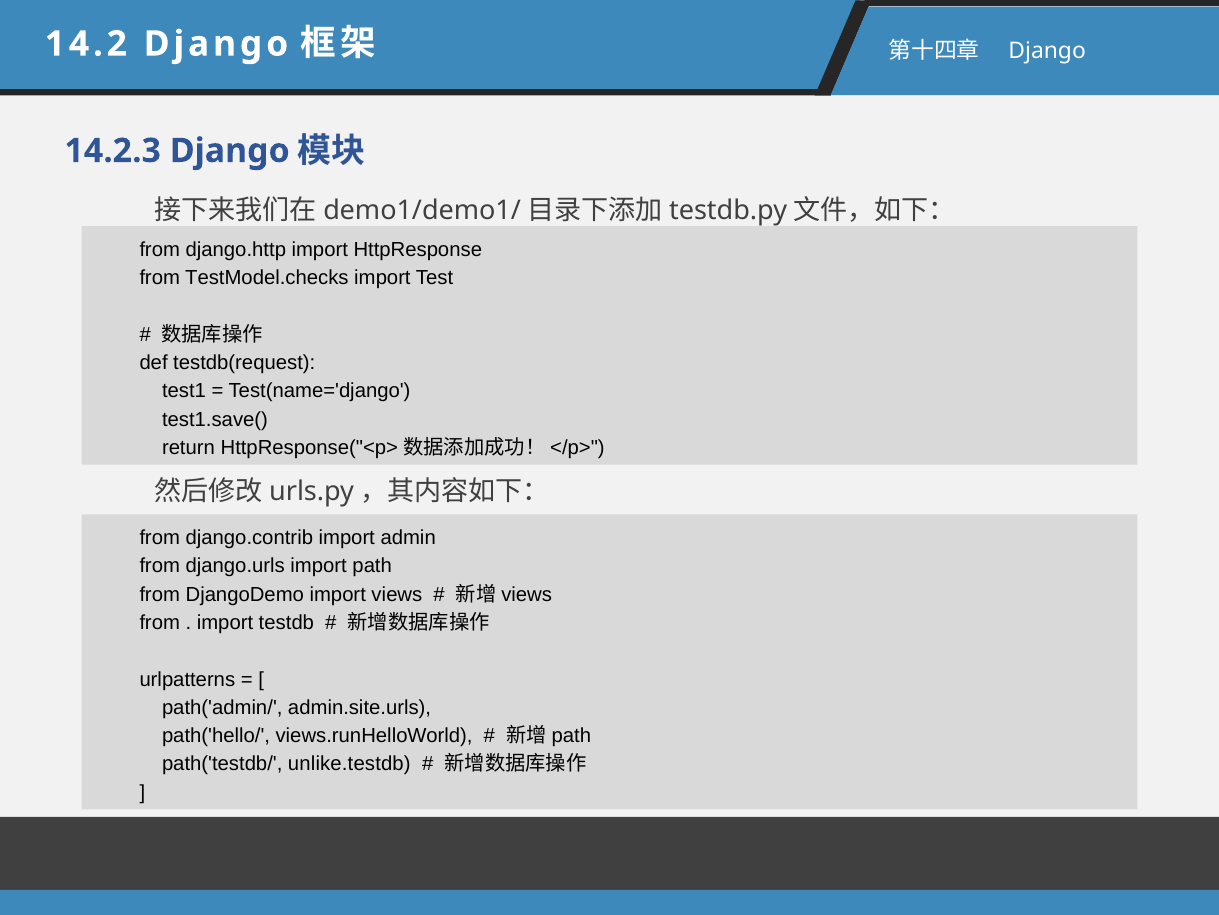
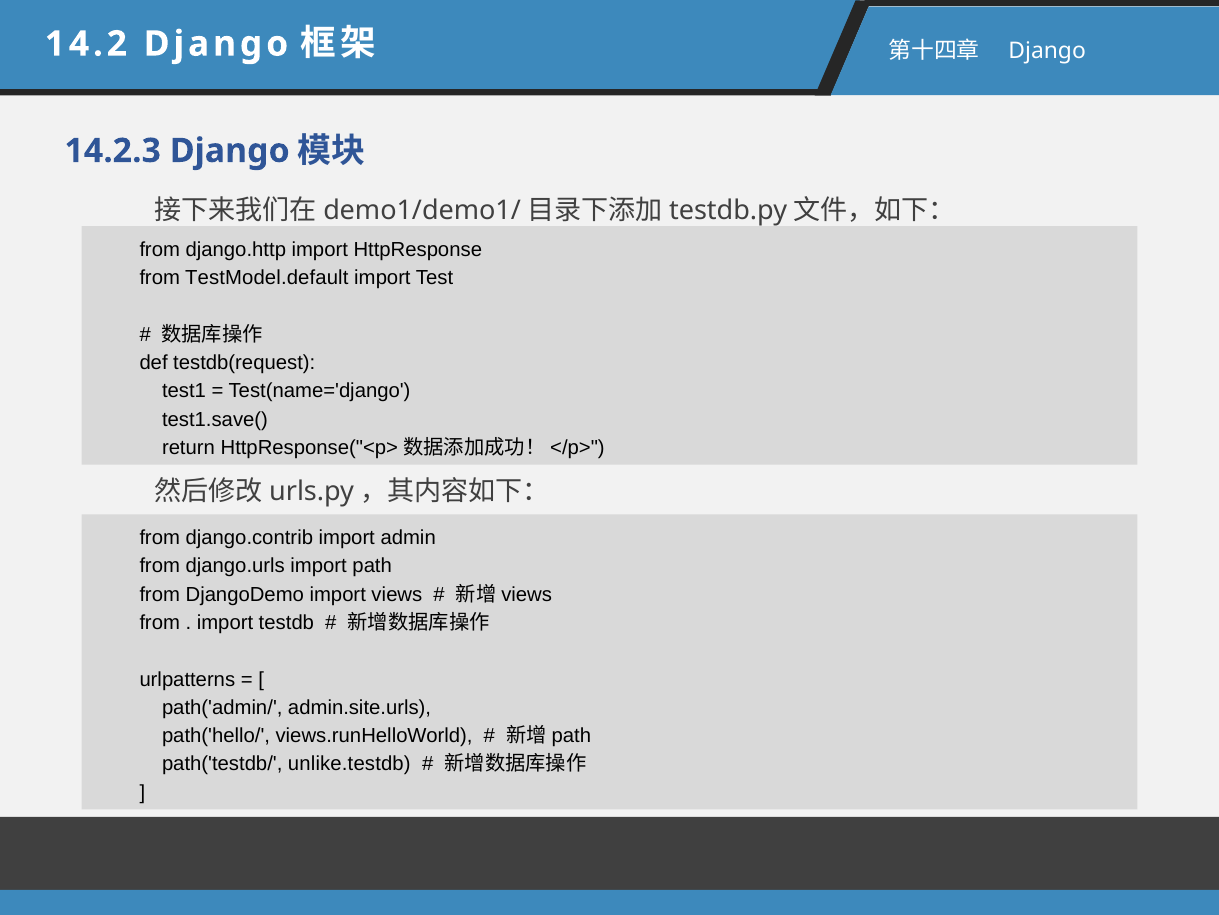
TestModel.checks: TestModel.checks -> TestModel.default (267, 278)
